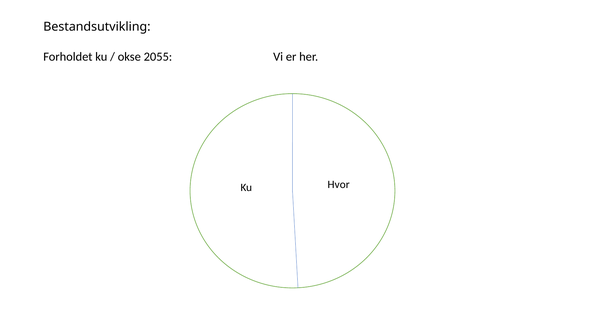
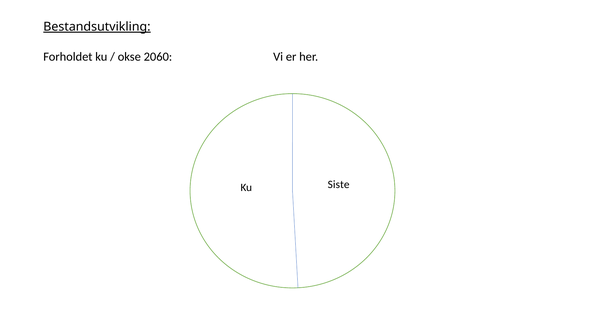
Bestandsutvikling underline: none -> present (97, 27)
2055: 2055 -> 2060 (158, 57)
Hvor: Hvor -> Siste (339, 185)
